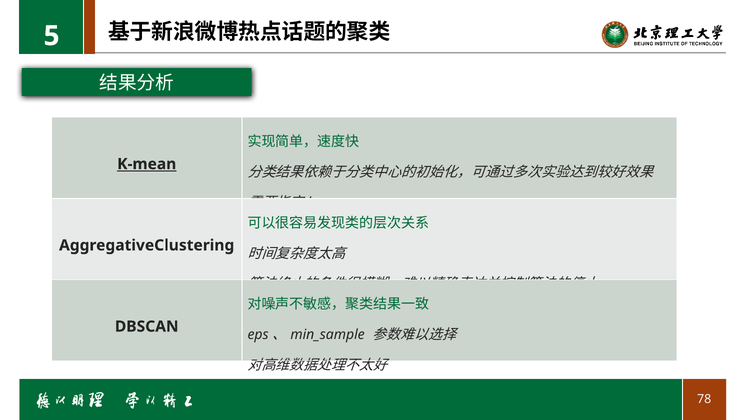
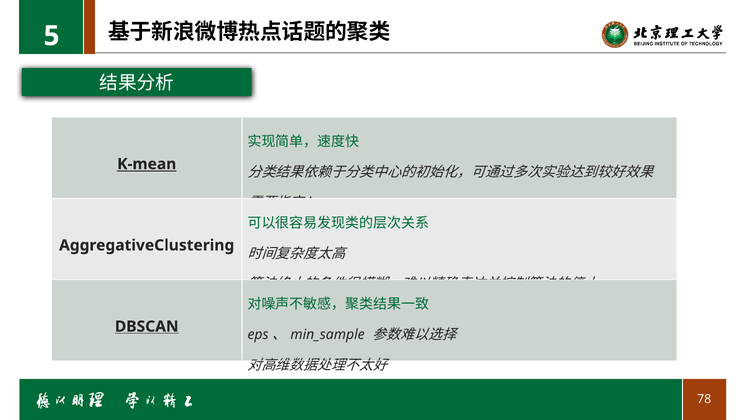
DBSCAN underline: none -> present (147, 326)
